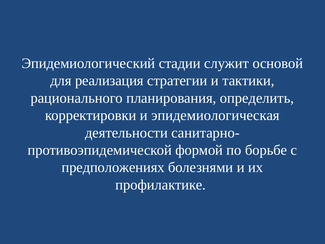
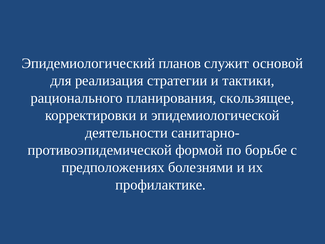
стадии: стадии -> планов (180, 63)
определить: определить -> скользящее (257, 98)
эпидемиологическая: эпидемиологическая -> эпидемиологической (216, 115)
